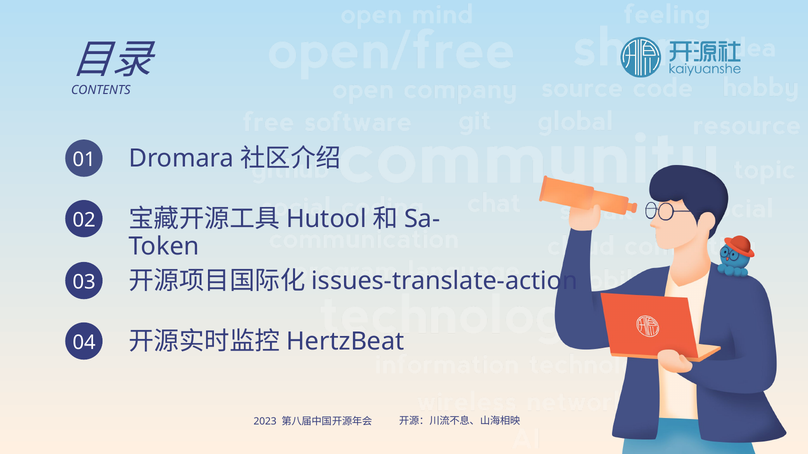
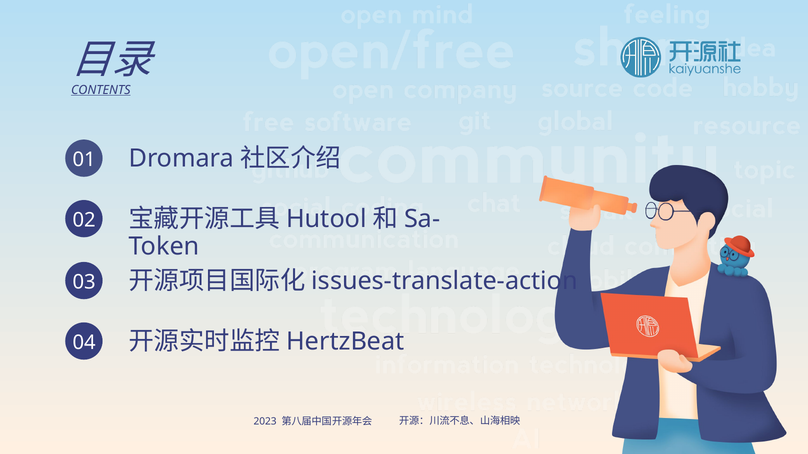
CONTENTS underline: none -> present (101, 90)
